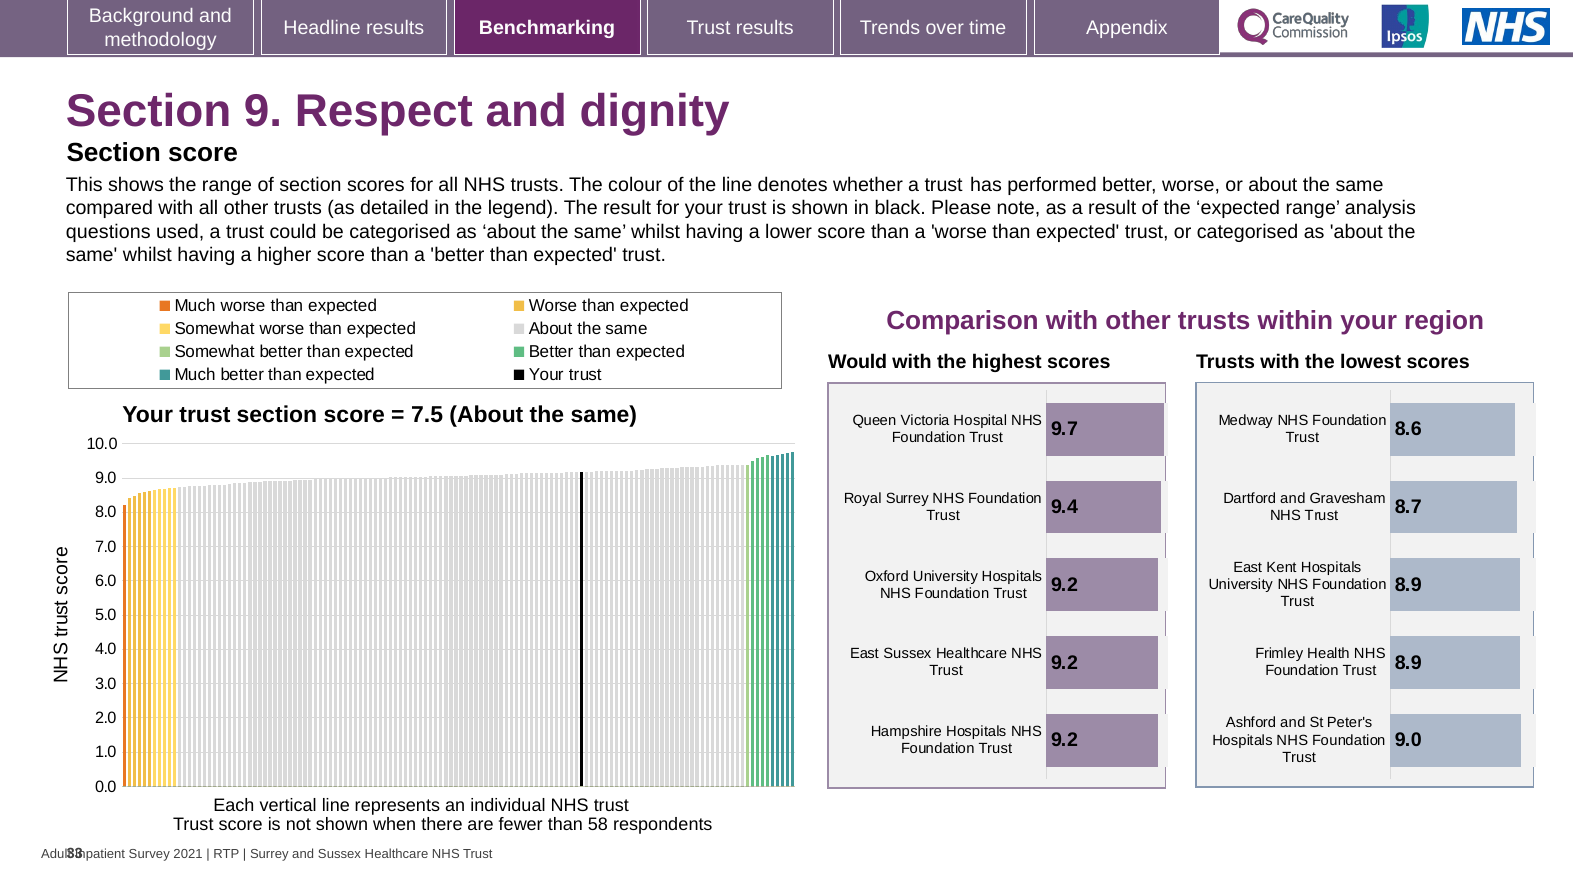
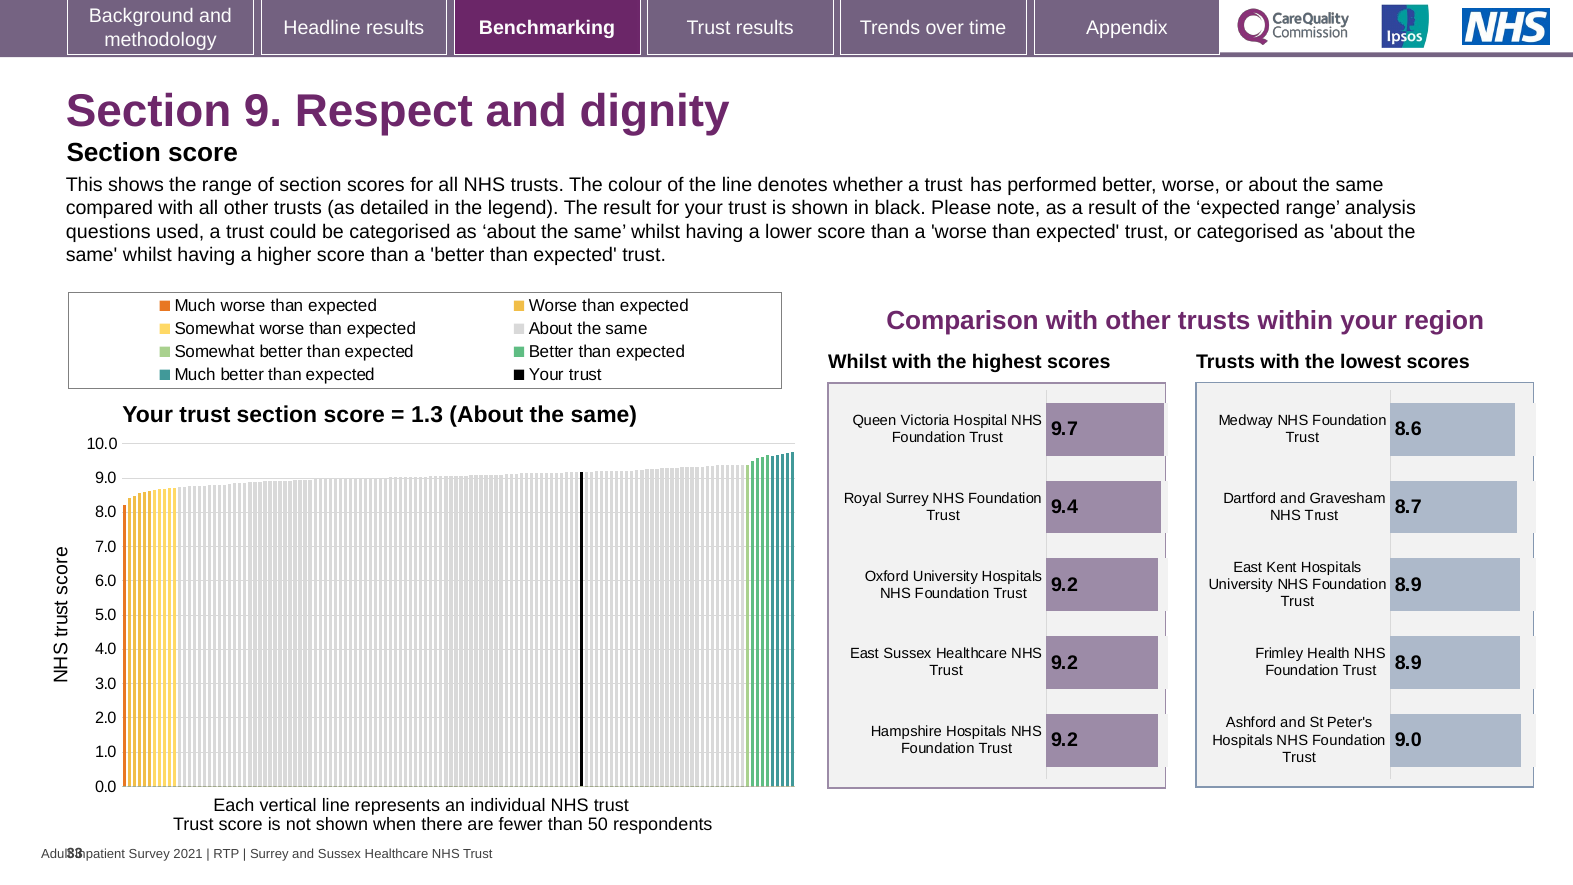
Would: Would -> Whilst (858, 362)
7.5: 7.5 -> 1.3 (427, 415)
58: 58 -> 50 (598, 825)
